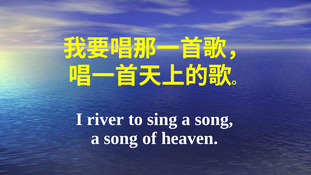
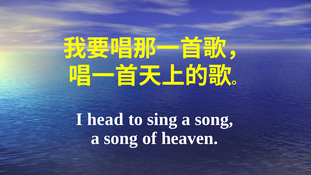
river: river -> head (105, 119)
